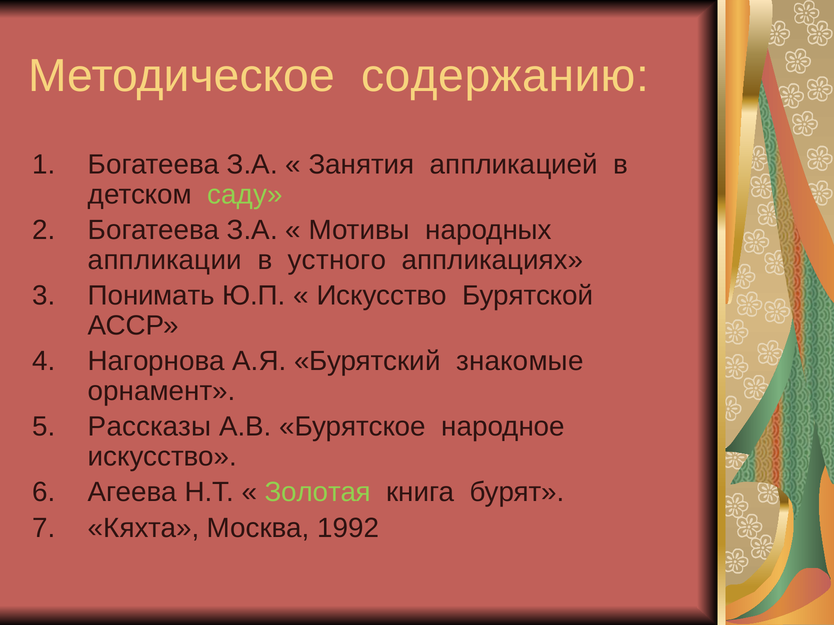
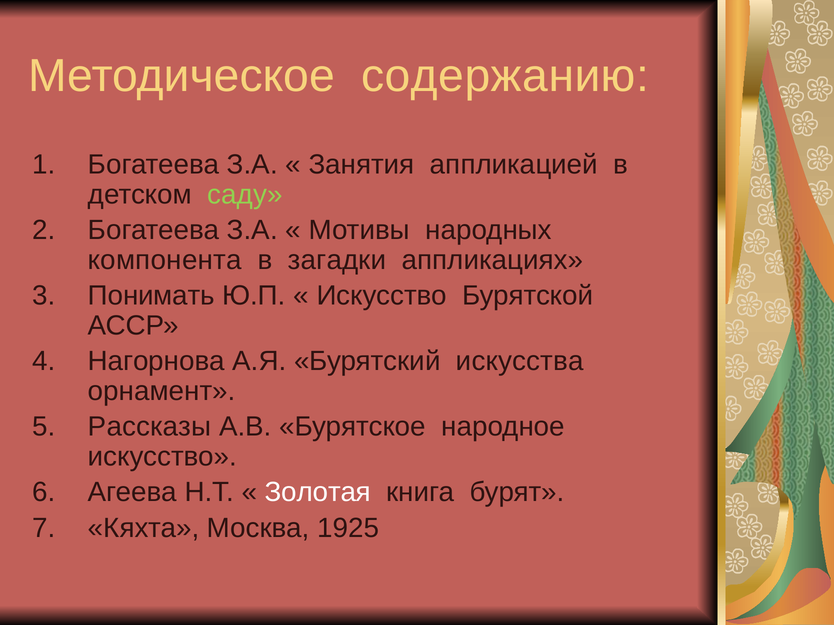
аппликации: аппликации -> компонента (165, 260)
устного: устного -> загадки (337, 260)
знакомые: знакомые -> искусства (520, 362)
Золотая colour: light green -> white (318, 493)
1992: 1992 -> 1925 (348, 528)
